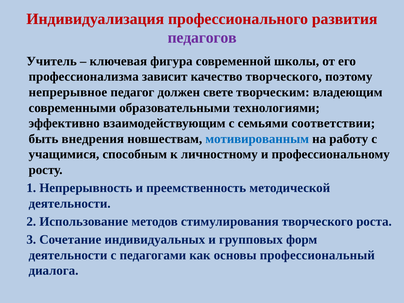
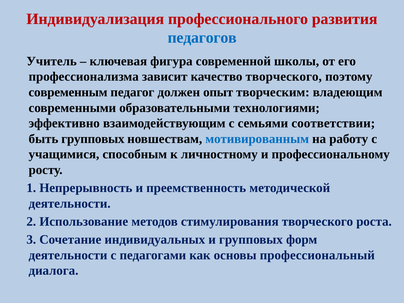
педагогов colour: purple -> blue (202, 38)
непрерывное: непрерывное -> современным (68, 92)
свете: свете -> опыт (218, 92)
быть внедрения: внедрения -> групповых (93, 139)
